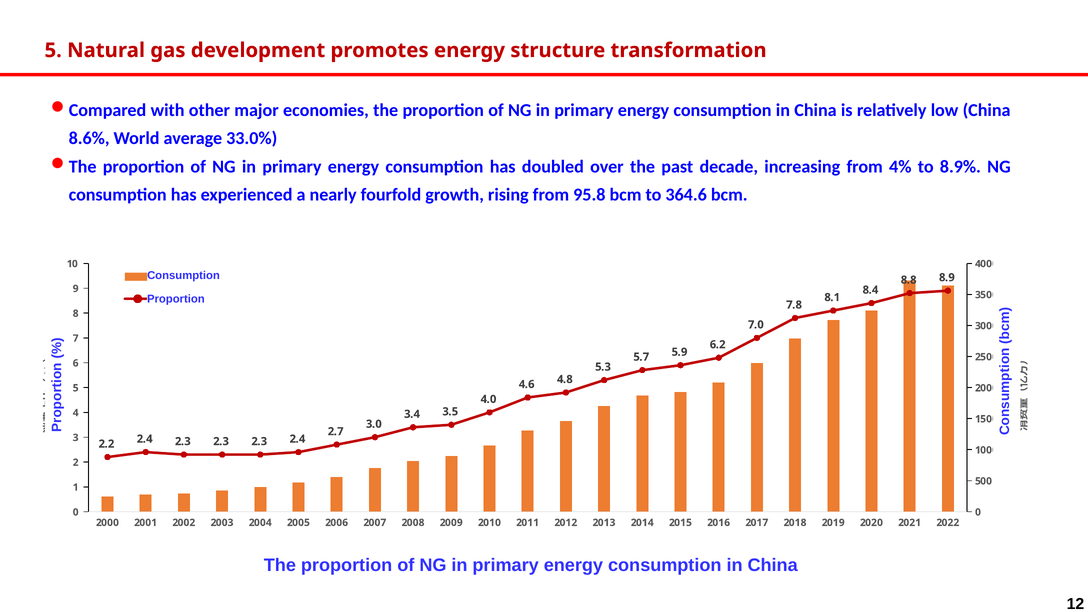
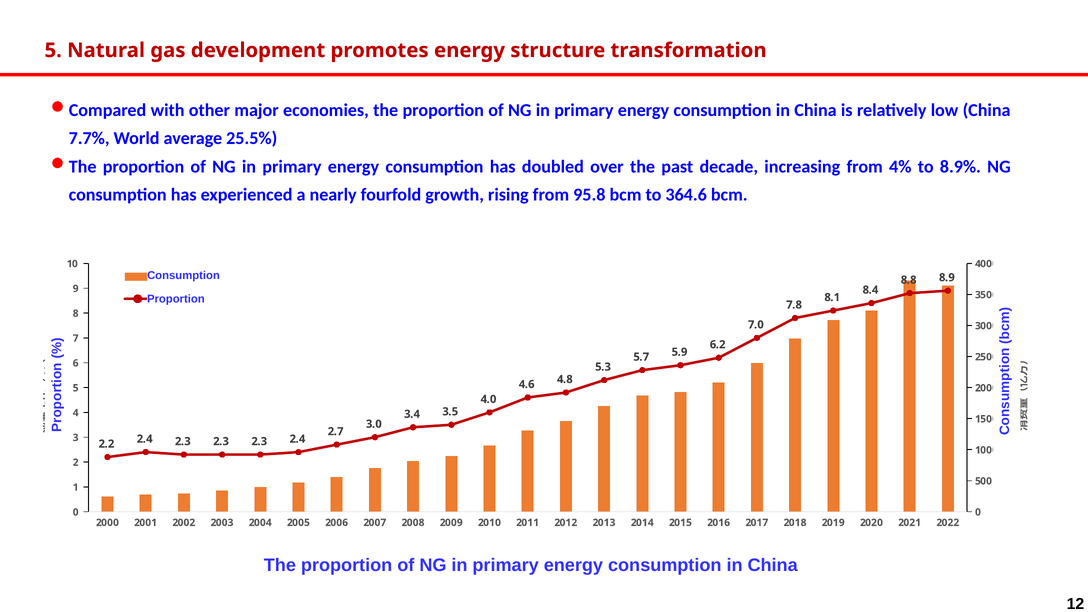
8.6%: 8.6% -> 7.7% (89, 138)
33.0%: 33.0% -> 25.5% (252, 138)
